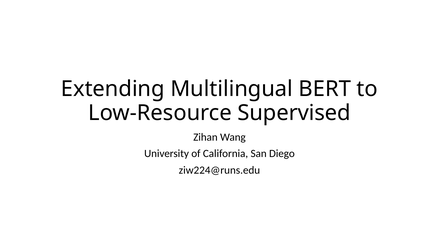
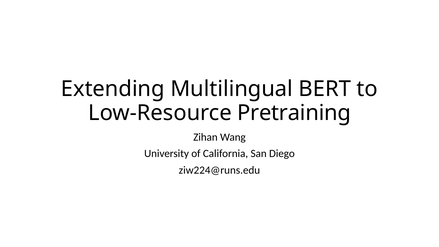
Supervised: Supervised -> Pretraining (294, 113)
